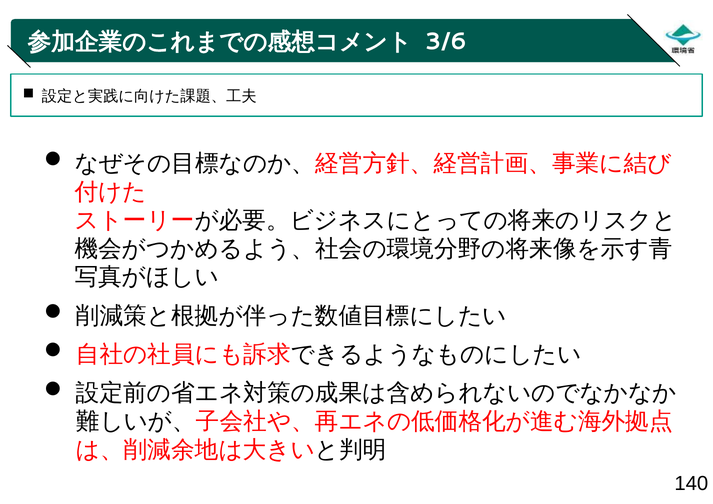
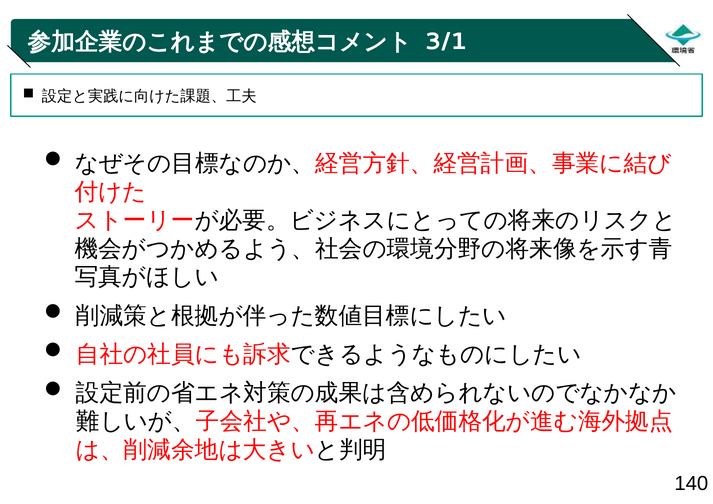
3/6: 3/6 -> 3/1 (446, 42)
